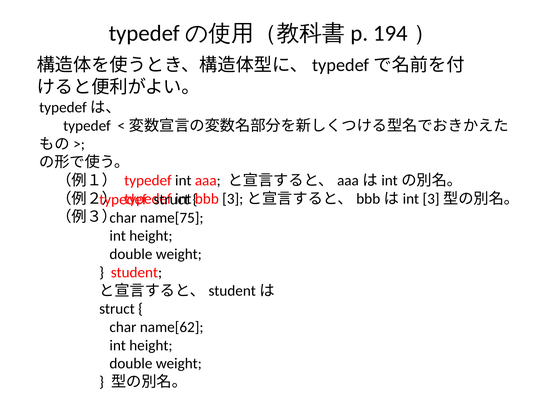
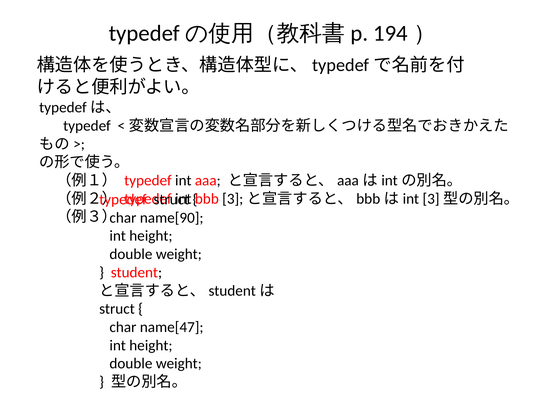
name[75: name[75 -> name[90 (172, 217)
name[62: name[62 -> name[47 (172, 327)
